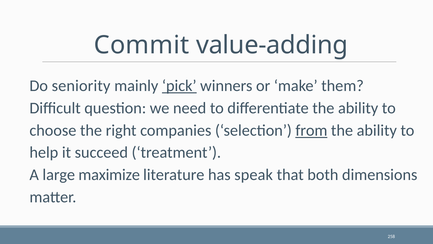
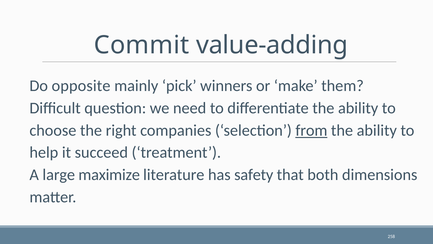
seniority: seniority -> opposite (81, 86)
pick underline: present -> none (179, 86)
speak: speak -> safety (254, 175)
